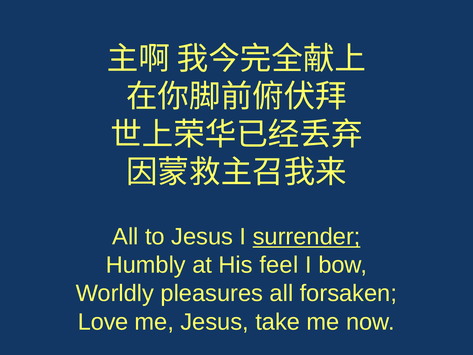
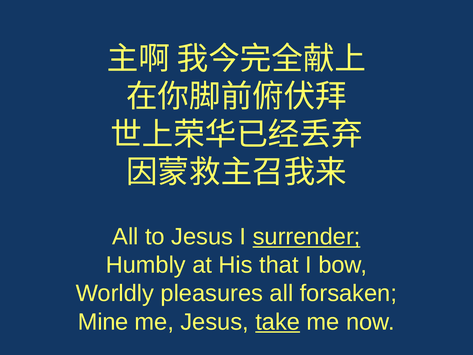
feel: feel -> that (279, 265)
Love: Love -> Mine (103, 322)
take underline: none -> present (278, 322)
